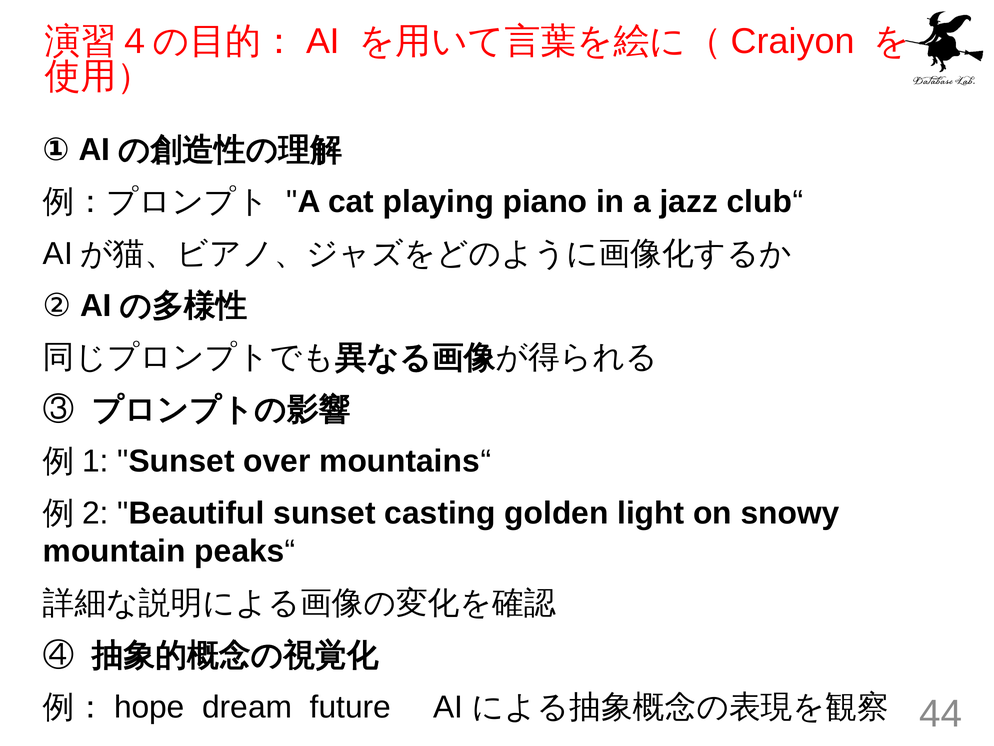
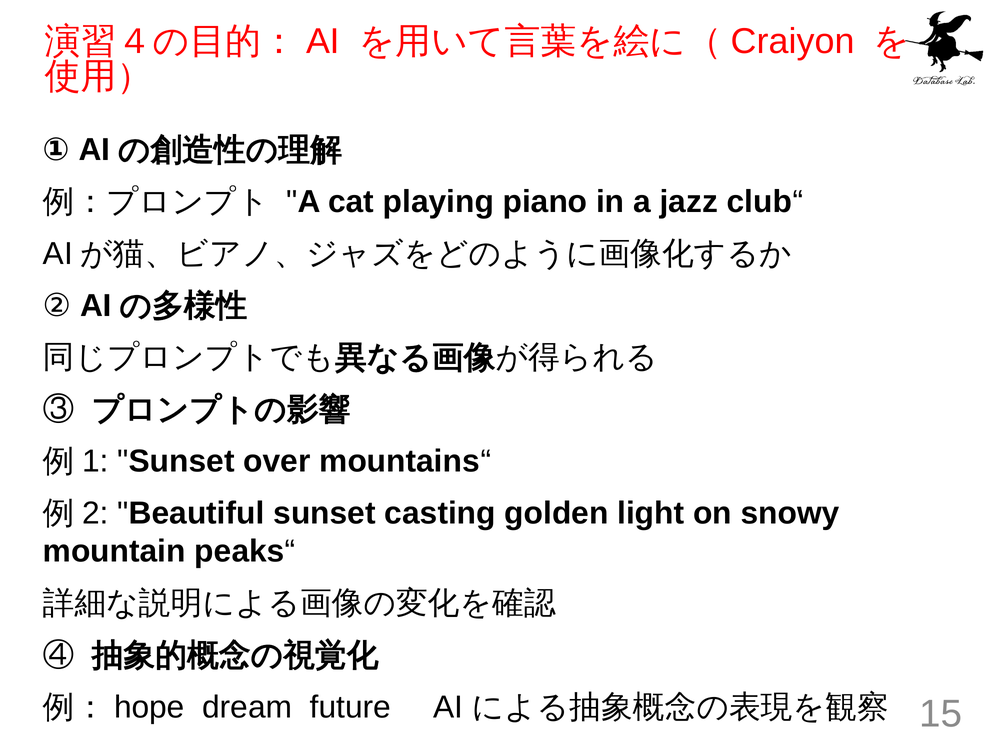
44: 44 -> 15 (941, 713)
